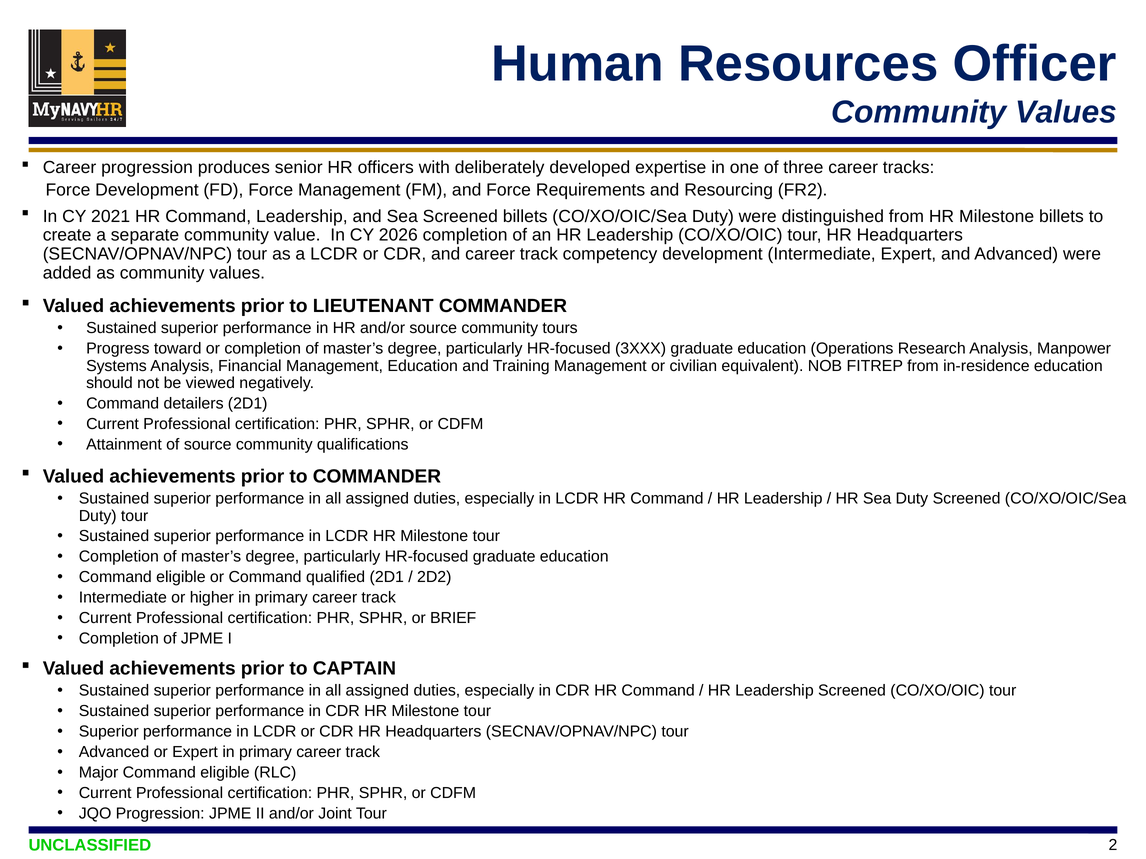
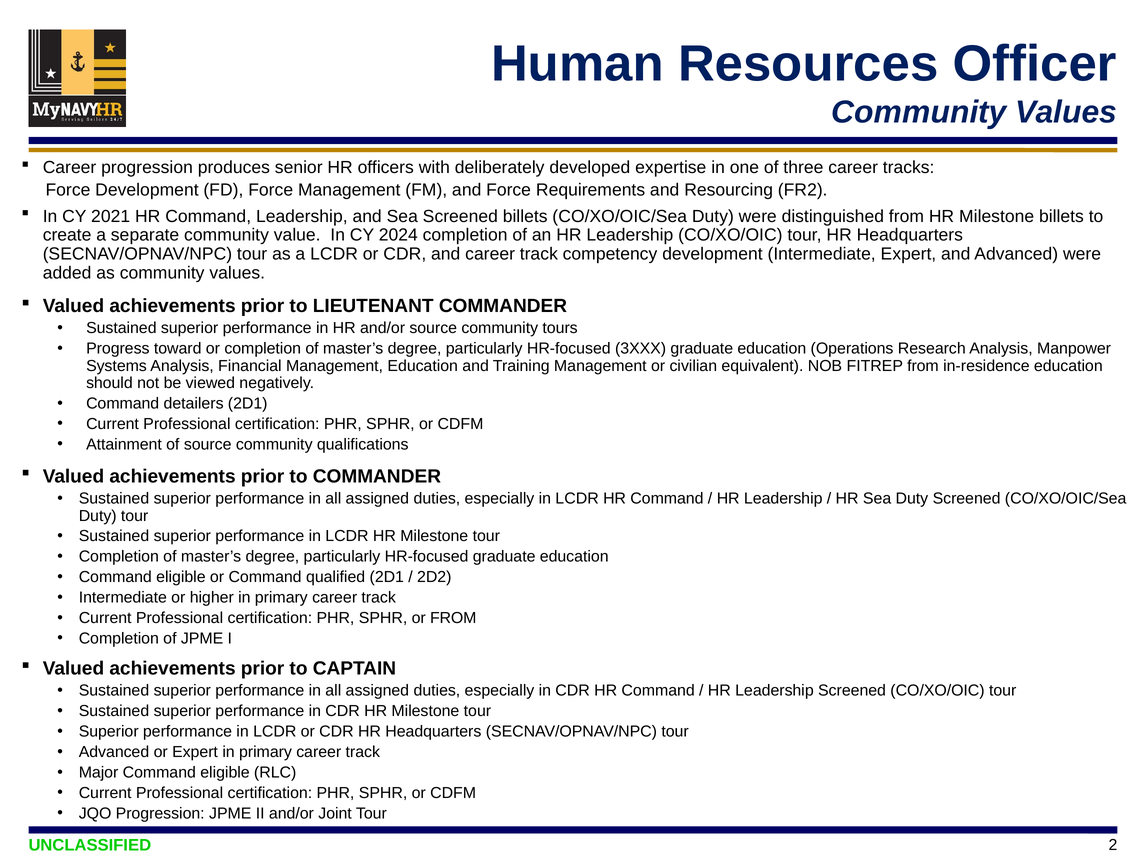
2026: 2026 -> 2024 (398, 235)
or BRIEF: BRIEF -> FROM (453, 618)
